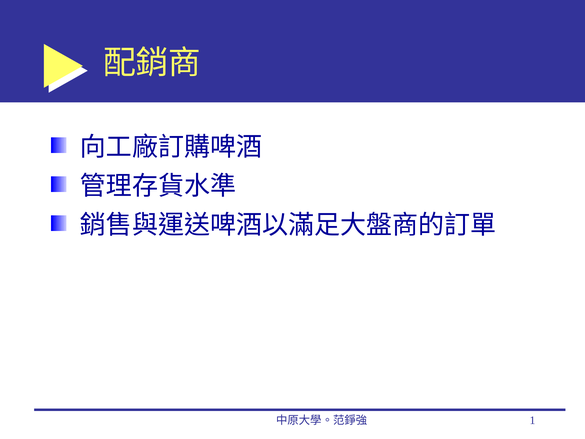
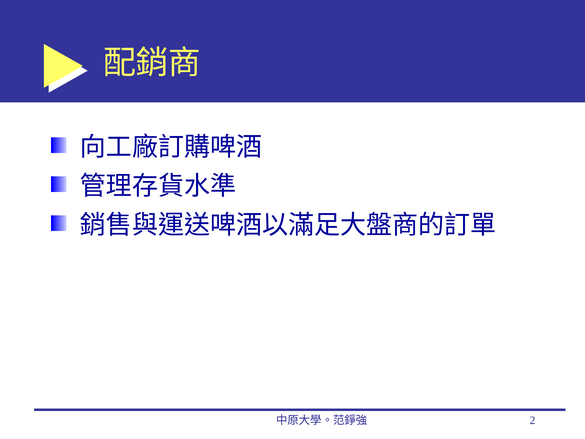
1: 1 -> 2 (532, 420)
